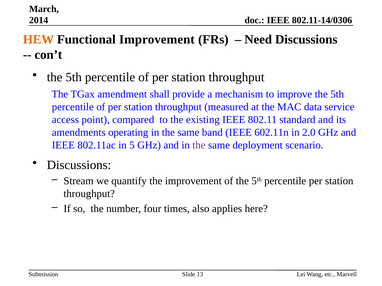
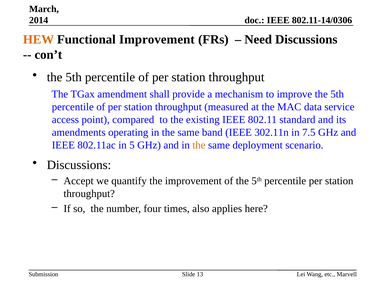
602.11n: 602.11n -> 302.11n (272, 133)
2.0: 2.0 -> 7.5 (309, 133)
the colour: purple -> orange (199, 145)
Stream: Stream -> Accept (79, 181)
